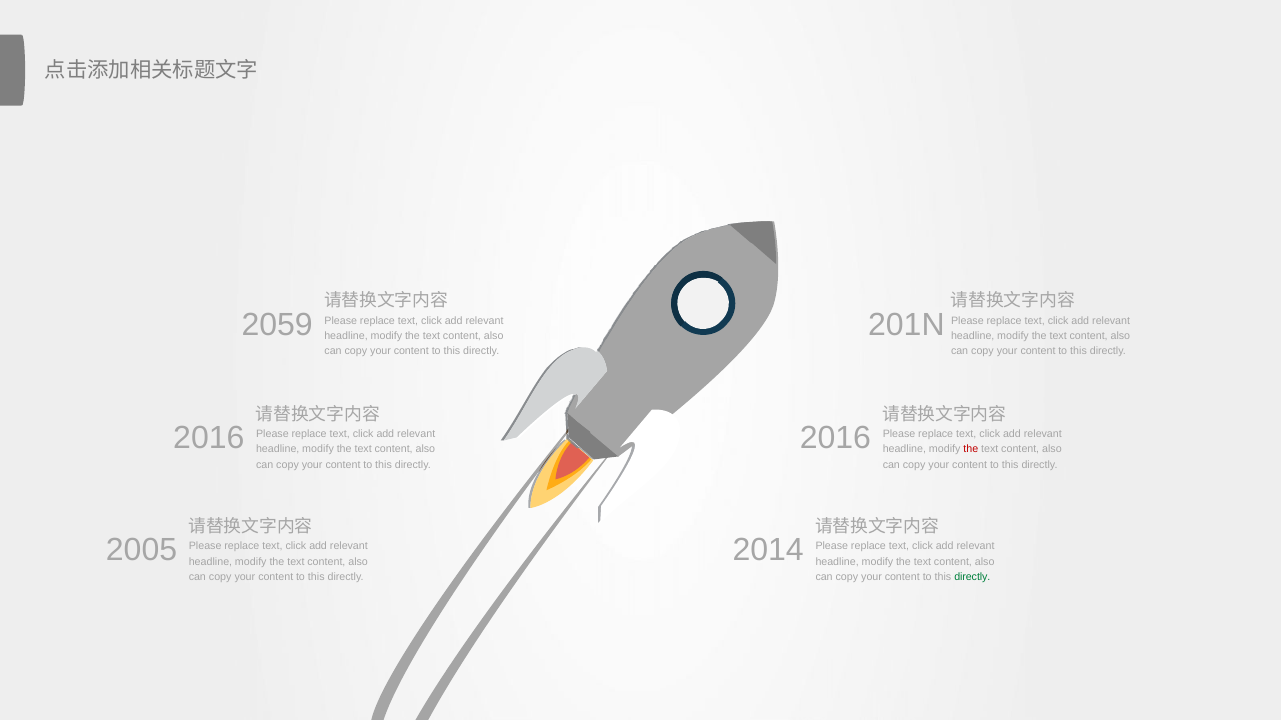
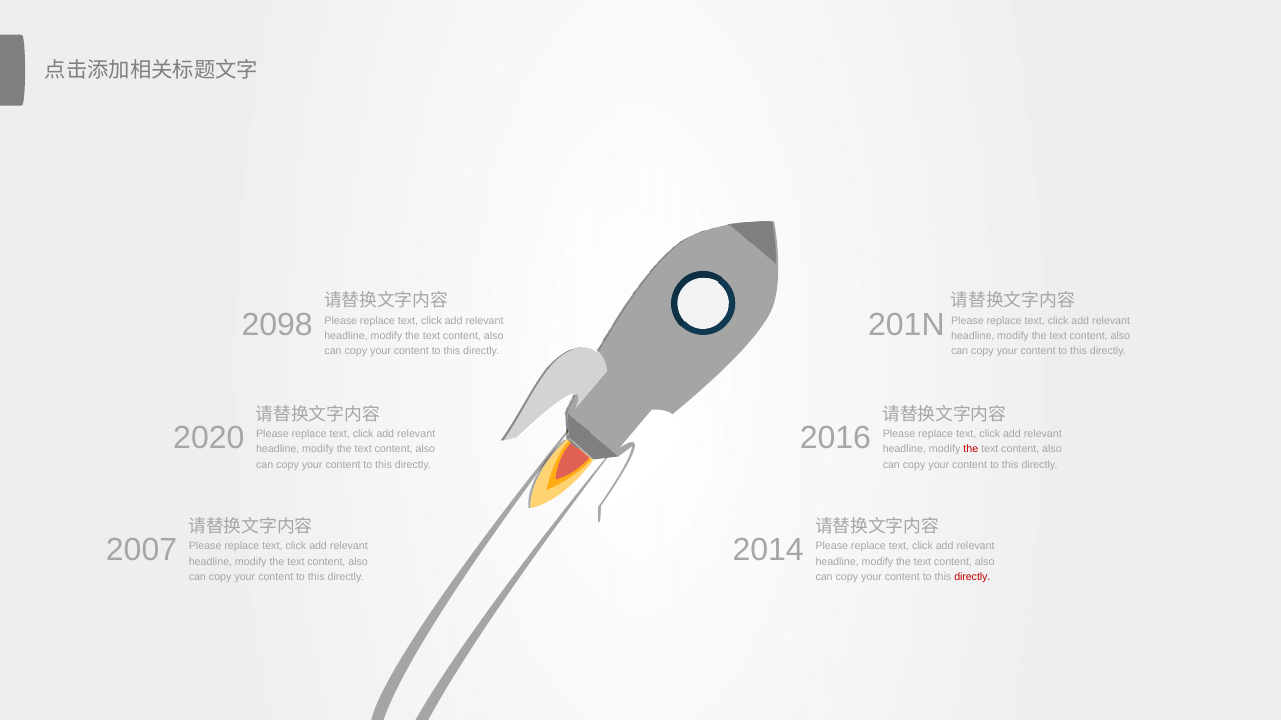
2059: 2059 -> 2098 (277, 325)
2016: 2016 -> 2020 (209, 438)
2005: 2005 -> 2007 (142, 550)
directly colour: green -> red (972, 577)
